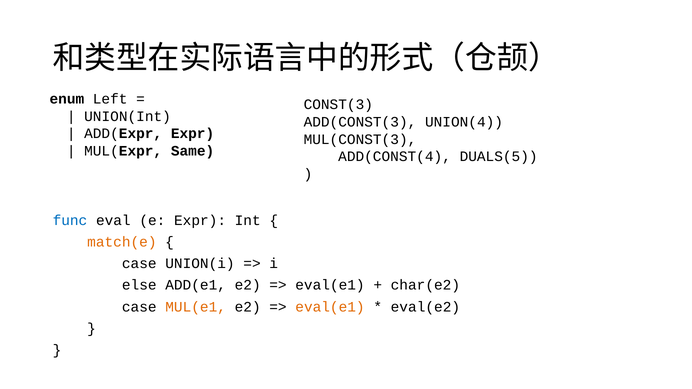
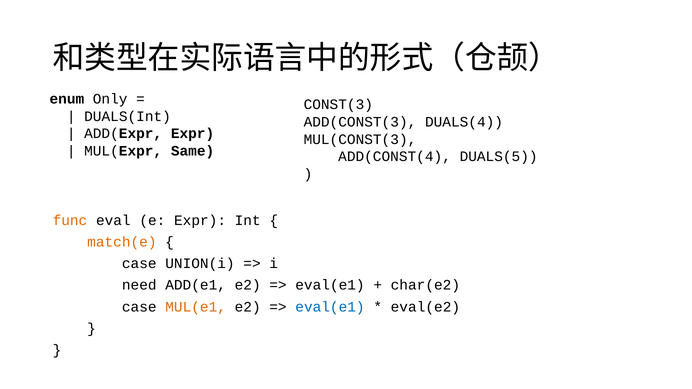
Left: Left -> Only (110, 99)
UNION(Int: UNION(Int -> DUALS(Int (128, 116)
UNION(4: UNION(4 -> DUALS(4 (464, 122)
func colour: blue -> orange (70, 220)
else: else -> need (139, 285)
eval(e1 colour: orange -> blue (330, 307)
